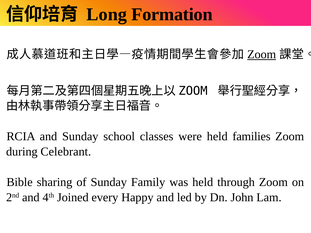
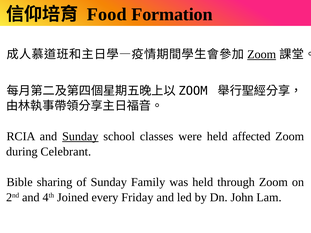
Long: Long -> Food (107, 14)
Sunday underline: none -> present (80, 137)
families: families -> affected (252, 137)
Happy: Happy -> Friday (137, 198)
